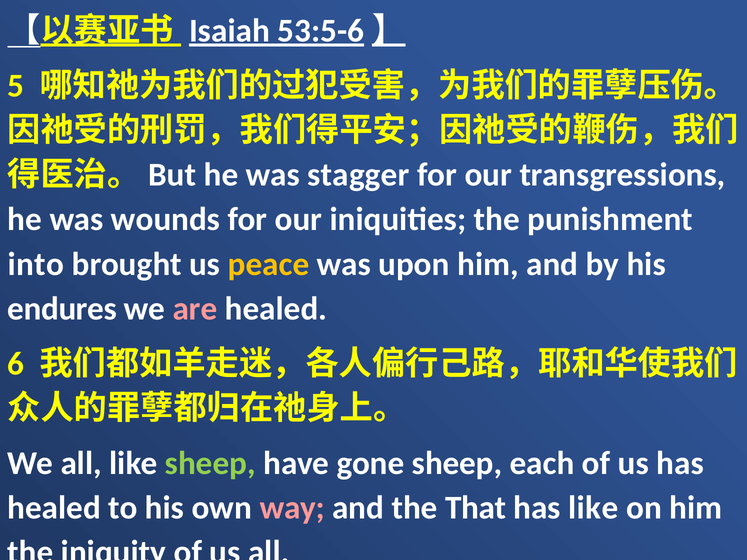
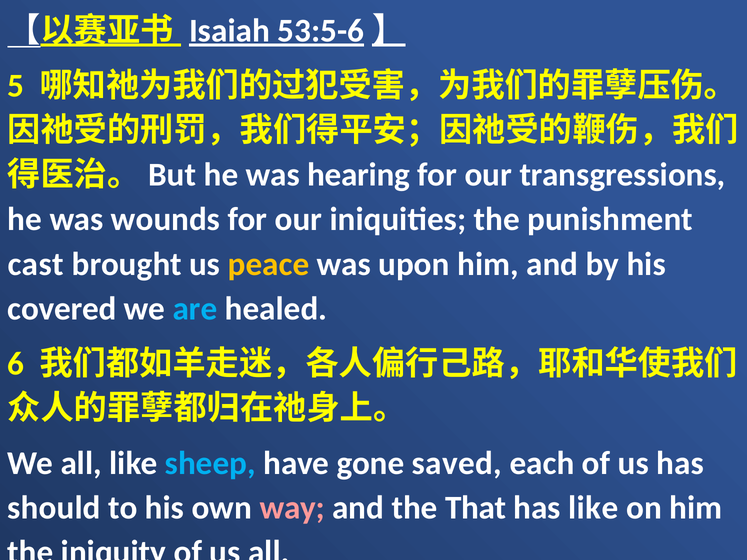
stagger: stagger -> hearing (359, 175)
into: into -> cast (36, 264)
endures: endures -> covered (62, 309)
are colour: pink -> light blue (195, 309)
sheep colour: light green -> light blue (210, 463)
gone sheep: sheep -> saved (457, 463)
healed: healed -> should (54, 508)
